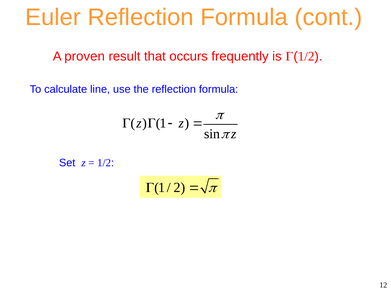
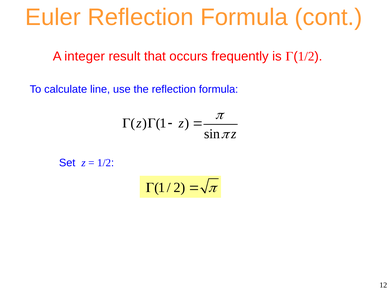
proven: proven -> integer (85, 56)
